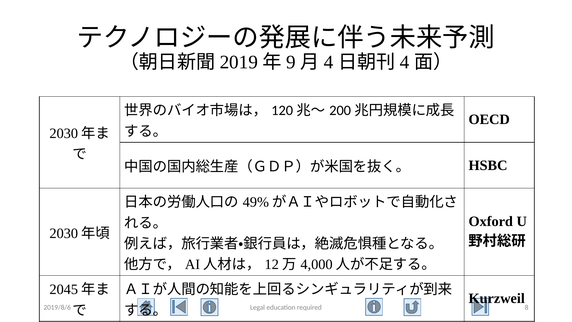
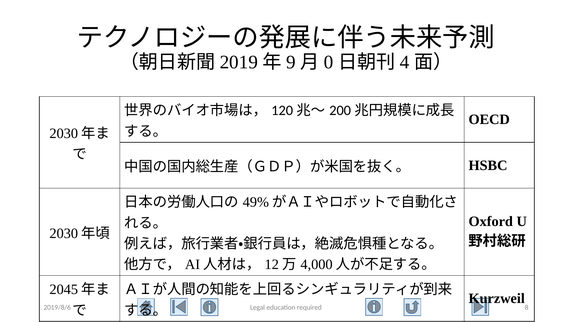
4: 4 -> 0 (329, 62)
